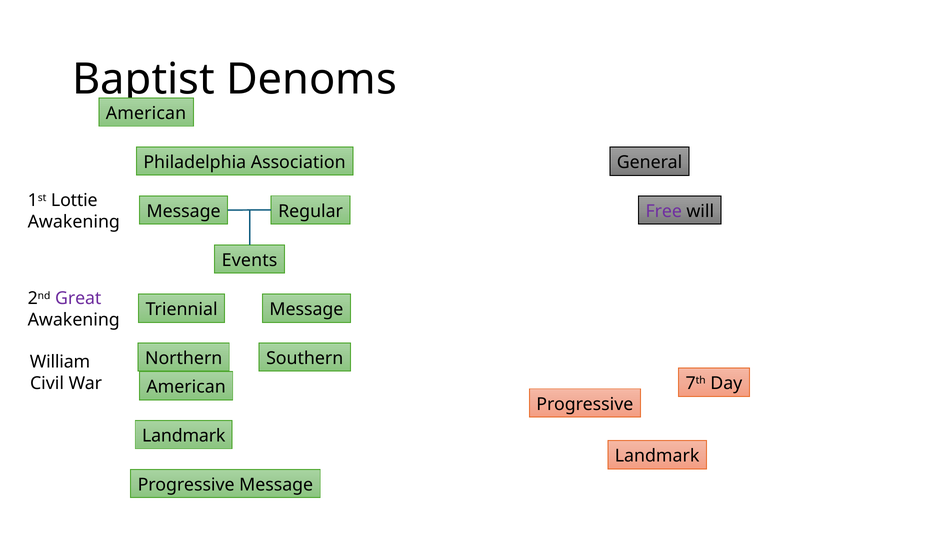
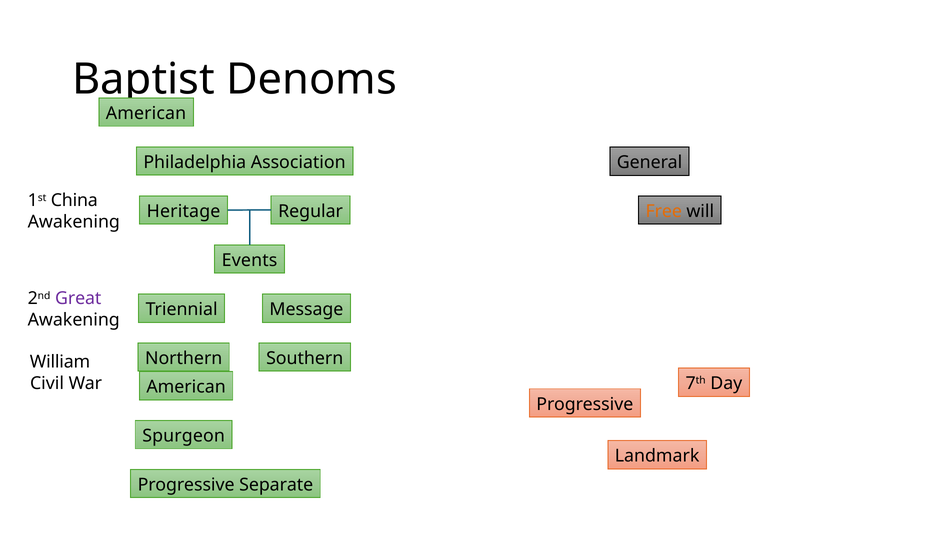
Lottie: Lottie -> China (74, 201)
Message: Message -> Heritage (184, 211)
Free colour: purple -> orange (664, 211)
Landmark: Landmark -> Spurgeon (184, 436)
Progressive Message: Message -> Separate (276, 485)
